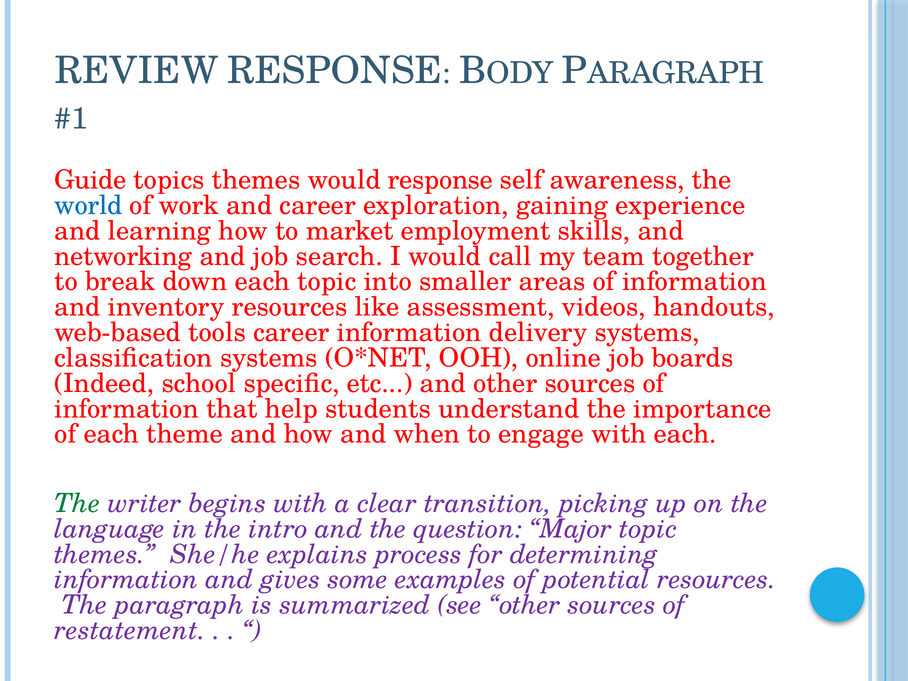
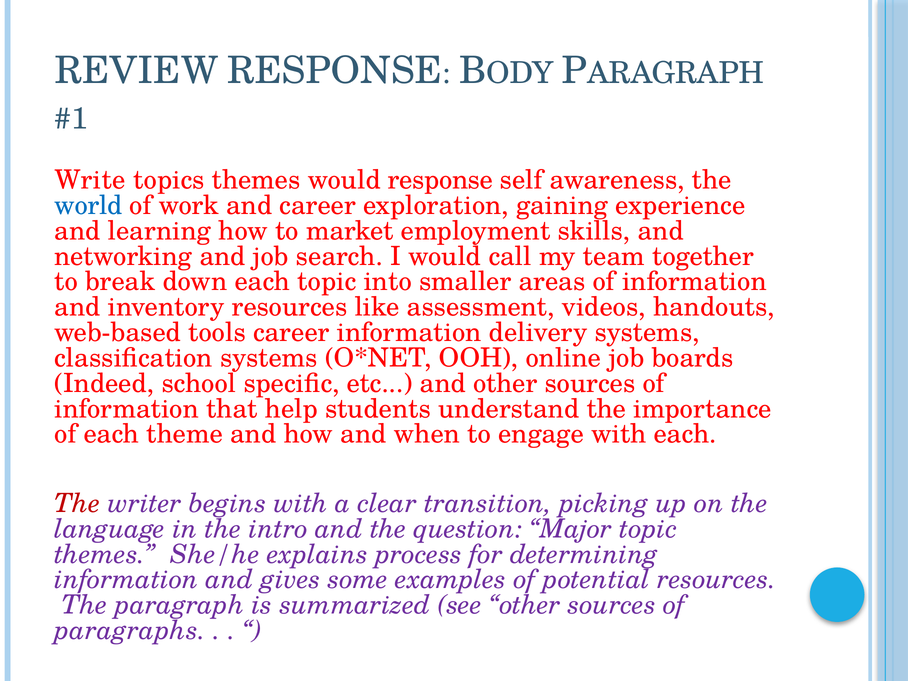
Guide: Guide -> Write (90, 180)
The colour: green -> red (77, 503)
restatement: restatement -> paragraphs (130, 631)
